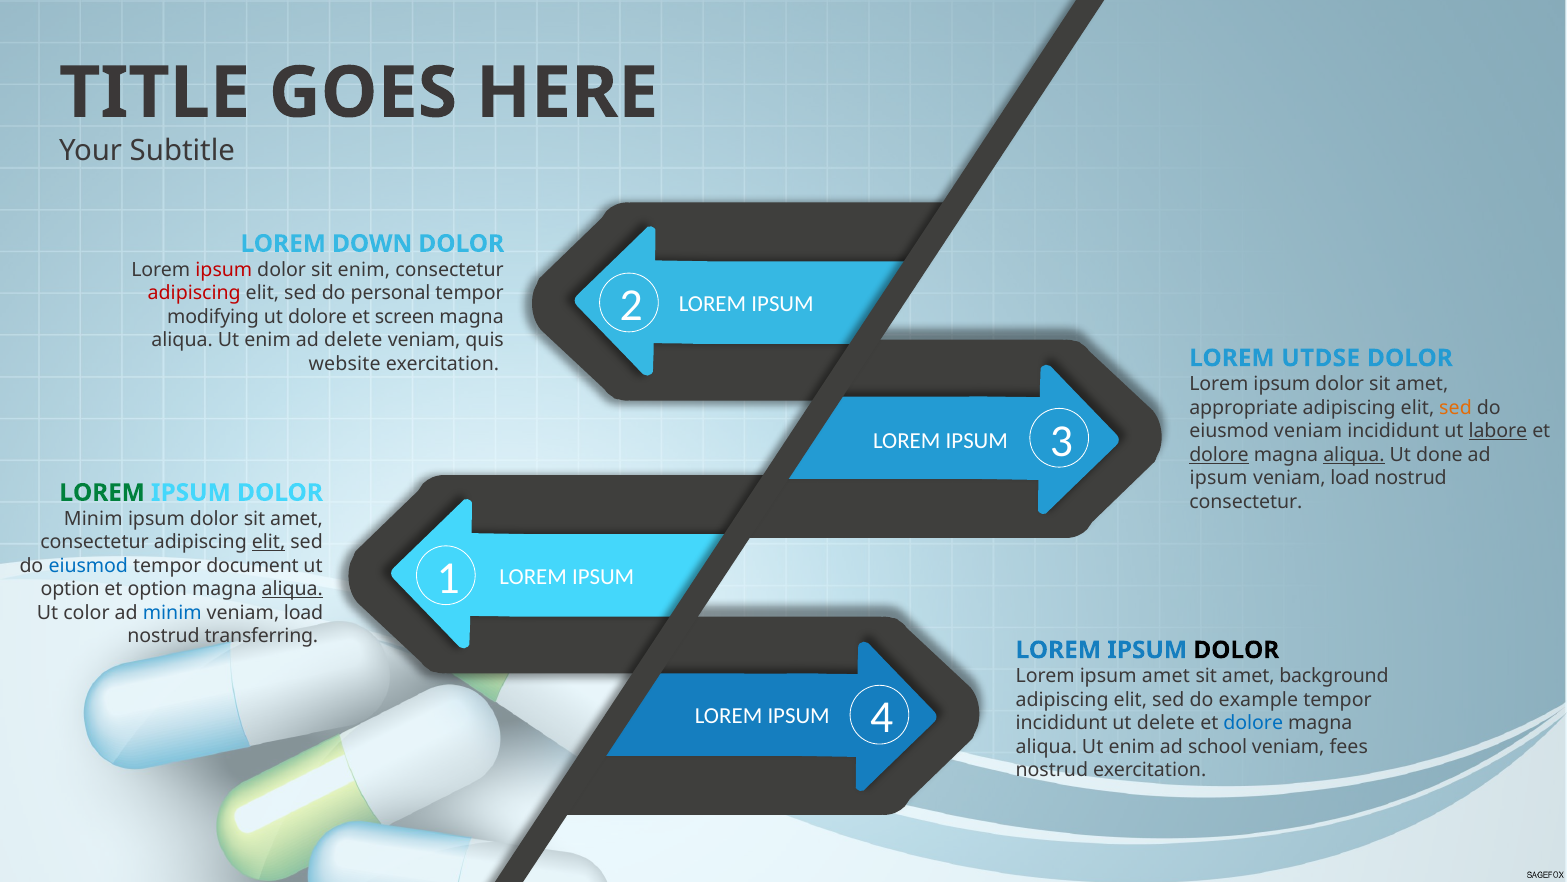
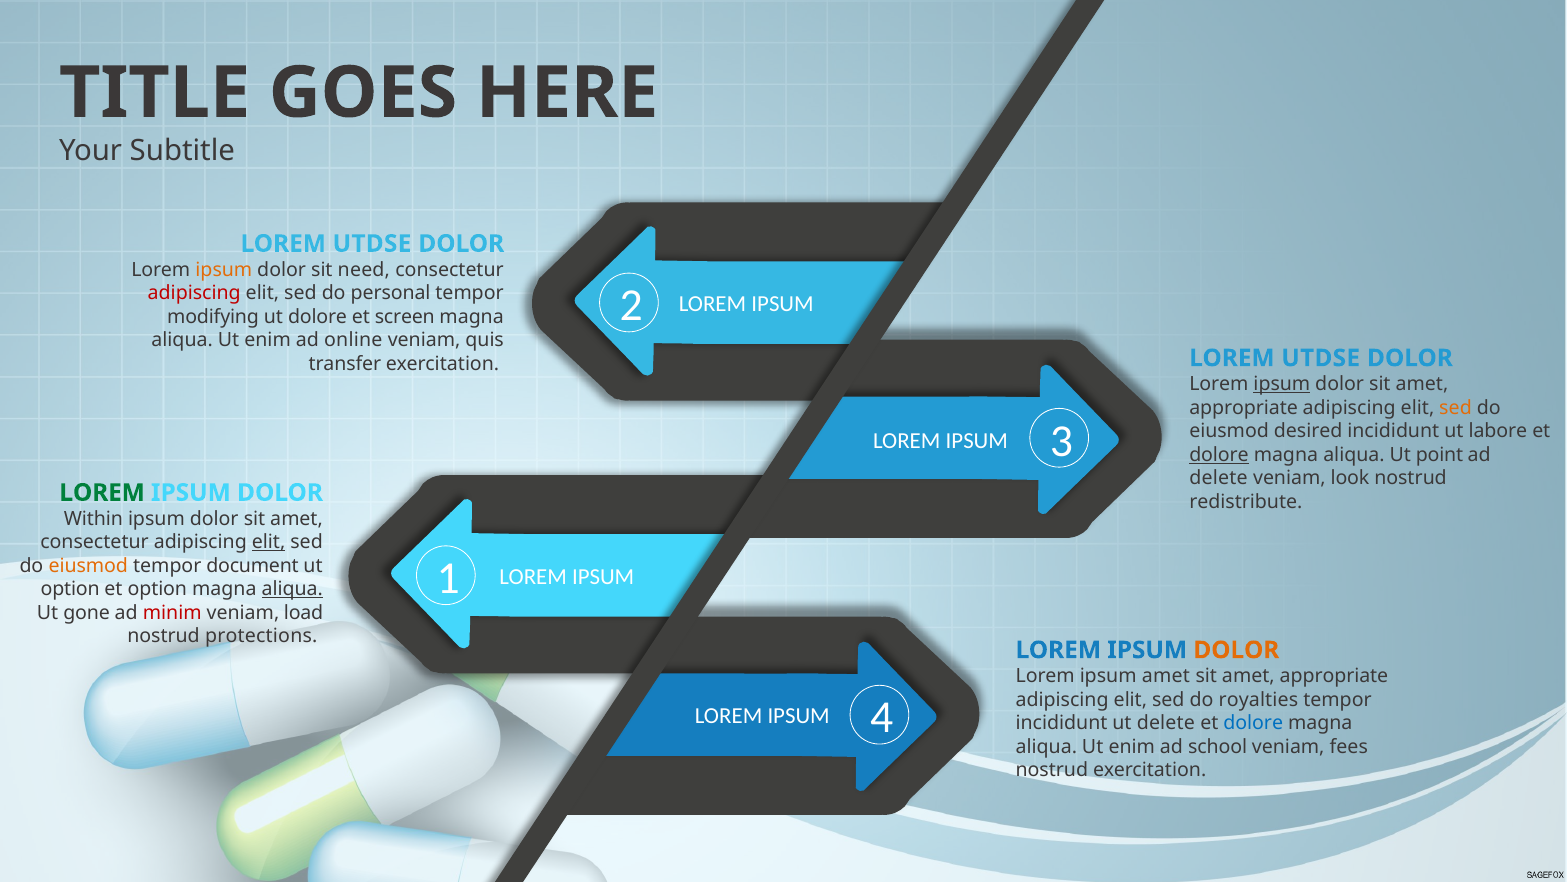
DOWN: DOWN -> UTDSE (372, 244)
ipsum colour: red -> orange (224, 270)
sit enim: enim -> need (364, 270)
ad delete: delete -> online (353, 340)
website: website -> transfer (345, 364)
ipsum underline: none -> present (1282, 384)
eiusmod veniam: veniam -> desired (1308, 431)
labore underline: present -> none (1498, 431)
aliqua underline: present -> none (1354, 455)
done: done -> point (1440, 455)
ipsum: ipsum -> delete (1218, 478)
load: load -> look (1350, 478)
consectetur: consectetur -> redistribute (1246, 502)
Minim: Minim -> Within (93, 518)
eiusmod colour: blue -> orange (88, 565)
color: color -> gone (87, 612)
minim colour: blue -> red (172, 612)
transferring: transferring -> protections (261, 636)
DOLOR colour: black -> orange (1236, 650)
background: background -> appropriate (1334, 676)
example: example -> royalties (1258, 699)
